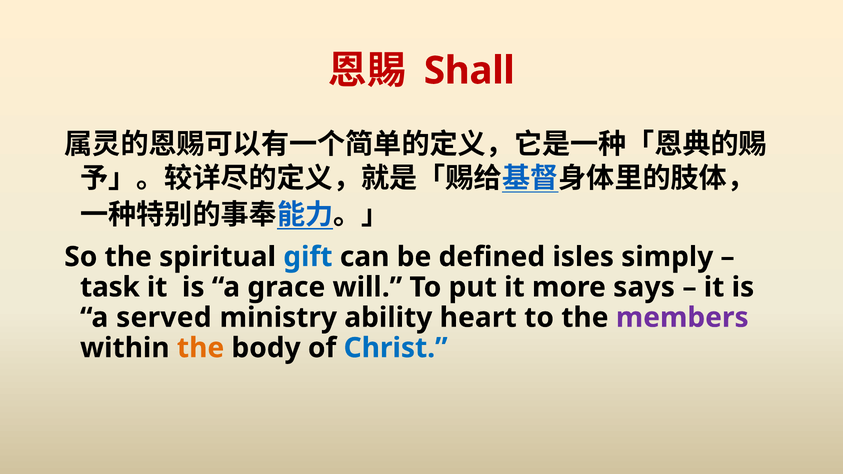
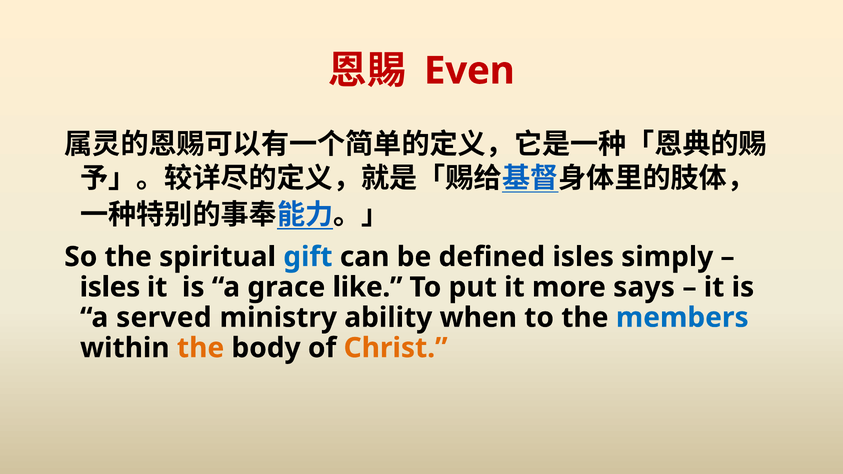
Shall: Shall -> Even (469, 71)
task: task -> isles (110, 287)
will: will -> like (368, 287)
heart: heart -> when (478, 318)
members colour: purple -> blue (682, 318)
Christ colour: blue -> orange (396, 348)
